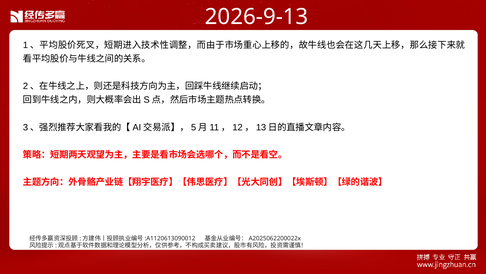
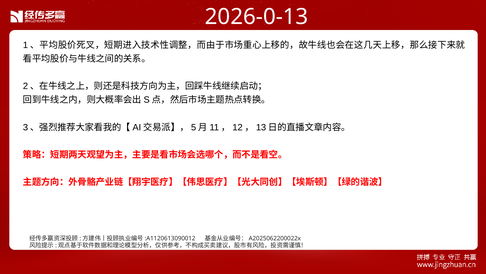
2026-9-13: 2026-9-13 -> 2026-0-13 (257, 17)
